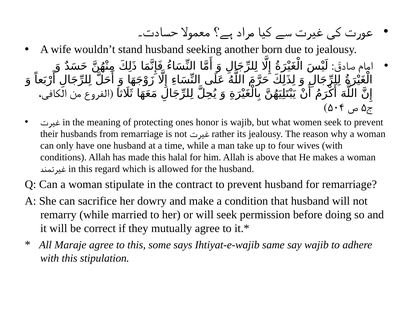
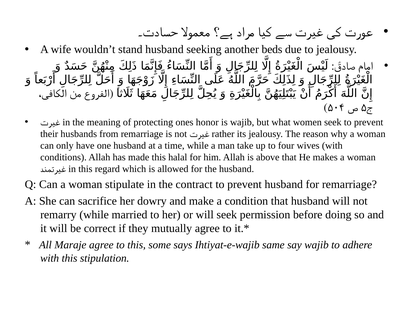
born: born -> beds (272, 50)
